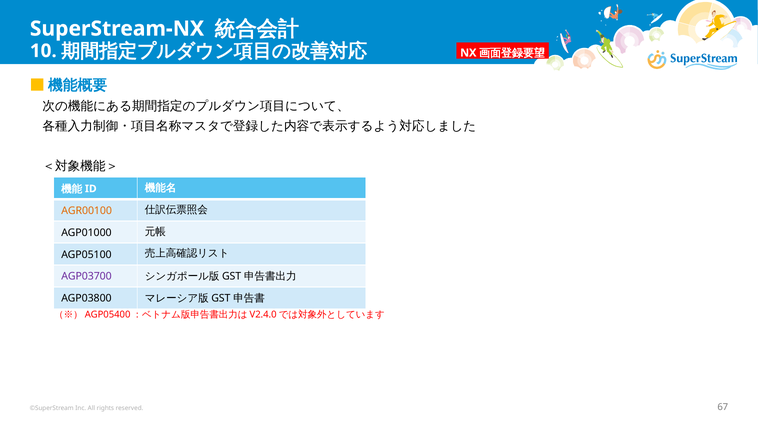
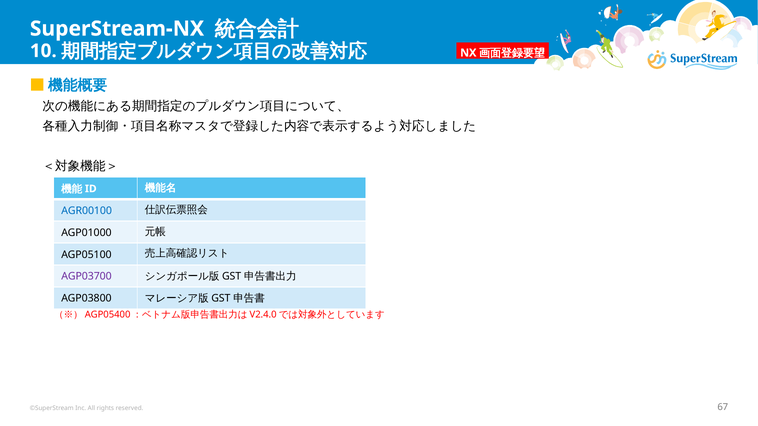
AGR00100 colour: orange -> blue (87, 211)
